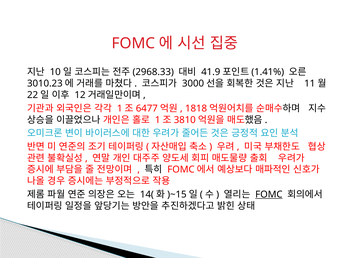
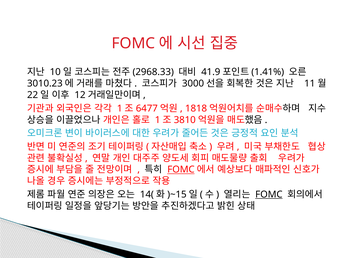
FOMC underline: none -> present (181, 170)
